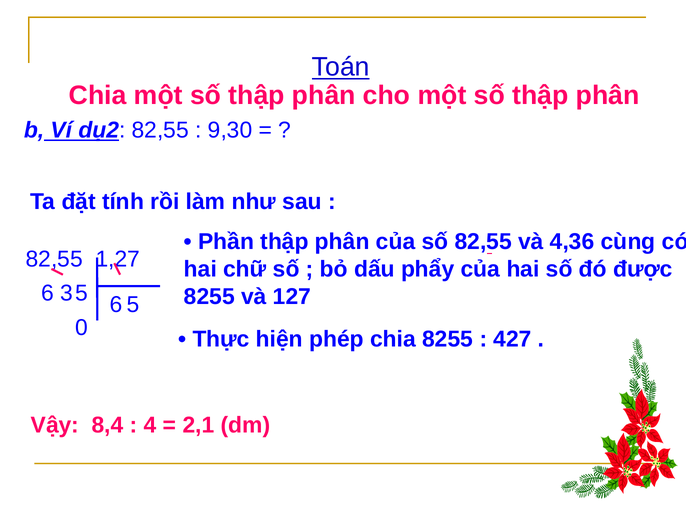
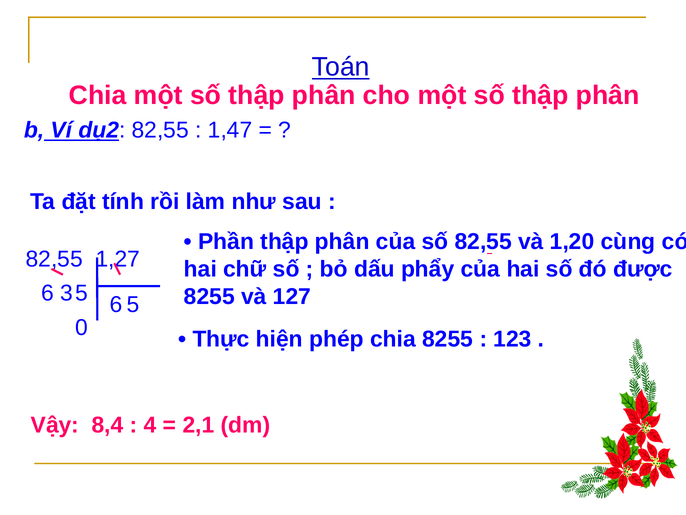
9,30: 9,30 -> 1,47 (230, 130)
4,36: 4,36 -> 1,20 (572, 242)
427: 427 -> 123 (513, 339)
